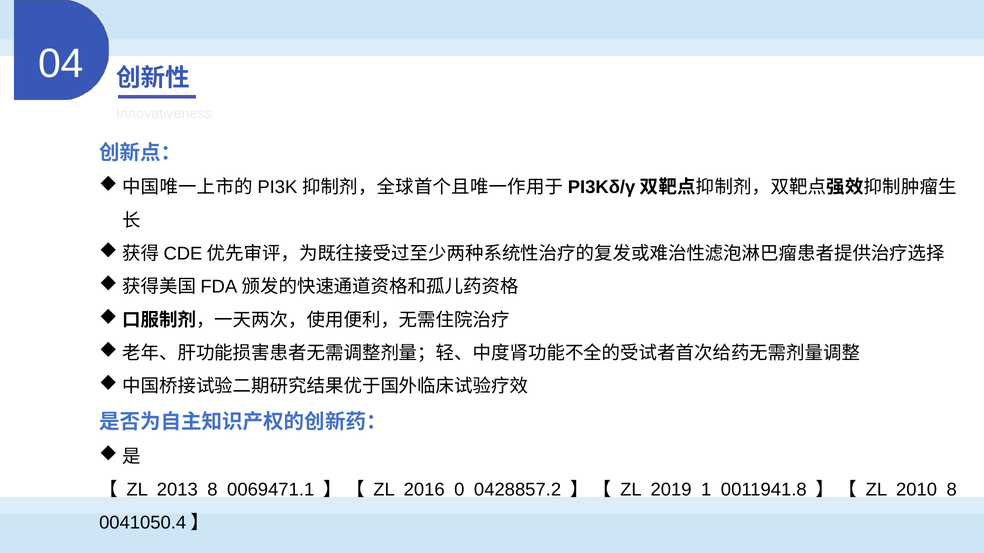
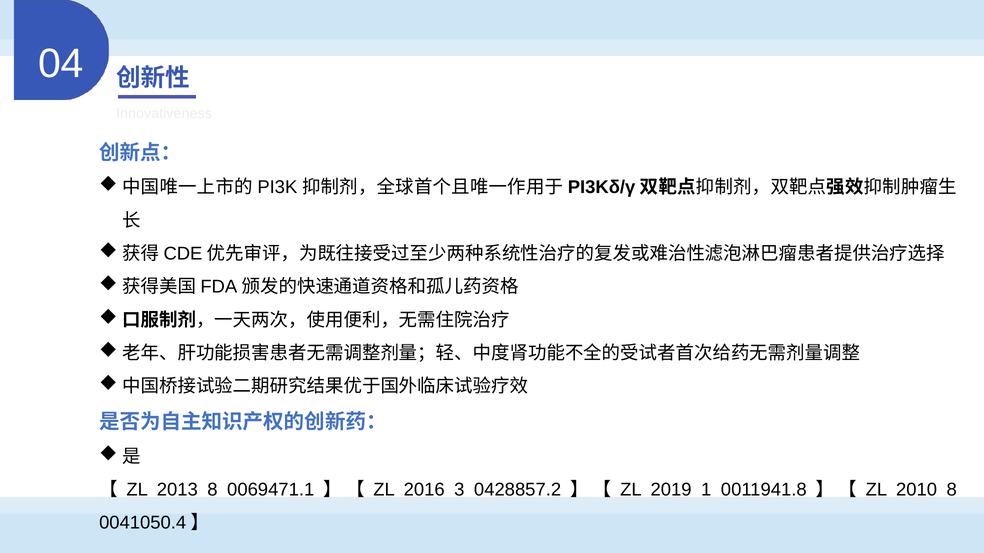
0: 0 -> 3 (459, 490)
